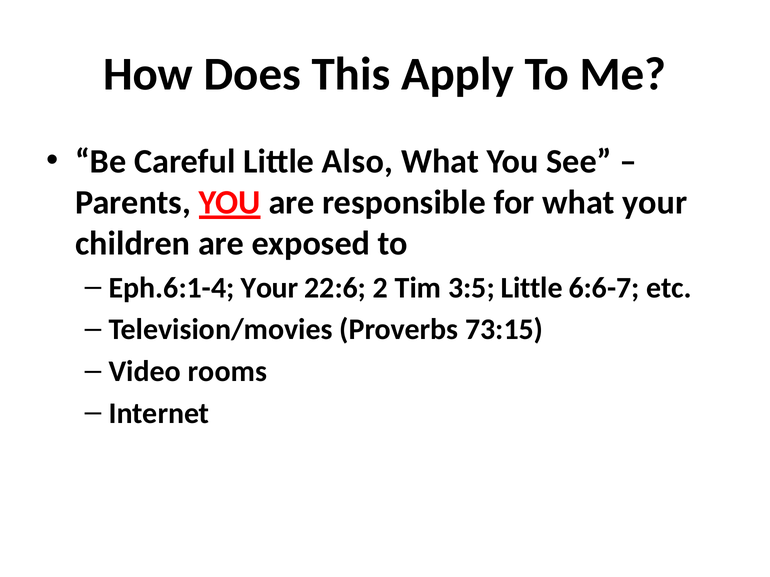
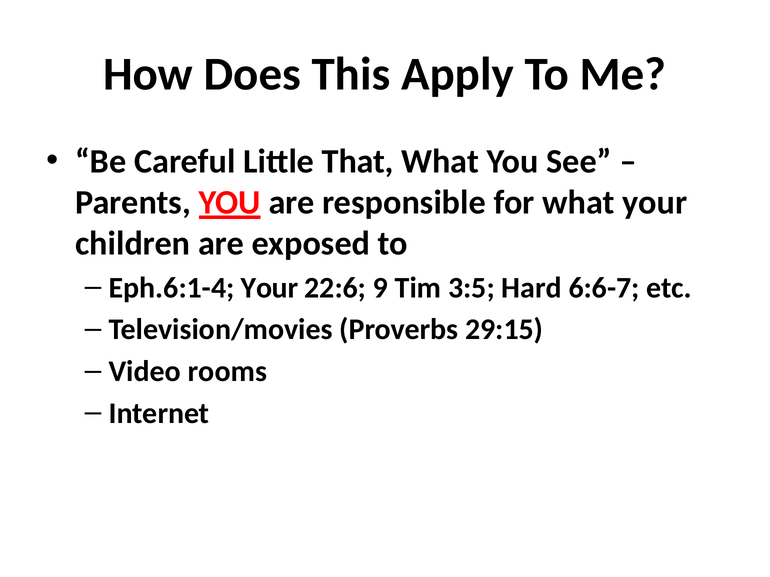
Also: Also -> That (358, 162)
2: 2 -> 9 (380, 288)
3:5 Little: Little -> Hard (532, 288)
73:15: 73:15 -> 29:15 (504, 330)
